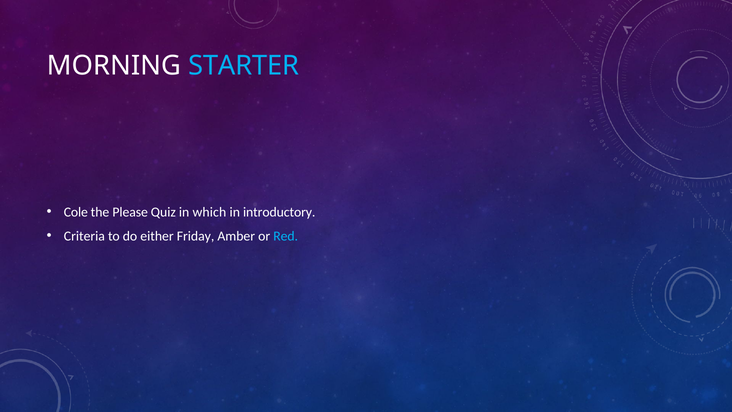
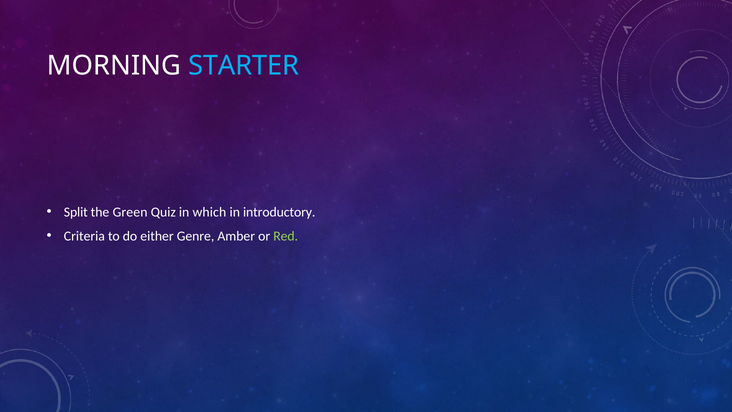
Cole: Cole -> Split (76, 212)
Please: Please -> Green (130, 212)
Friday: Friday -> Genre (196, 236)
Red colour: light blue -> light green (286, 236)
